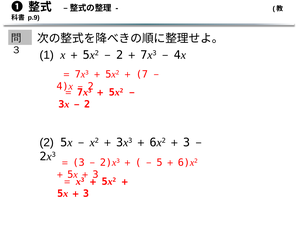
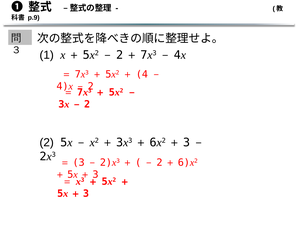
7: 7 -> 4 (142, 74)
5: 5 -> 2 (159, 162)
